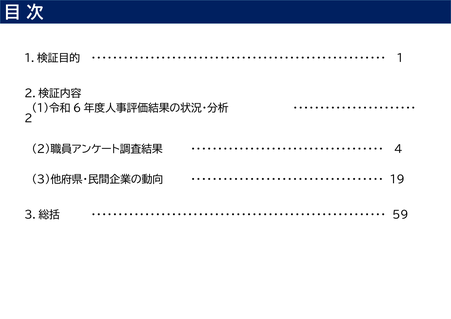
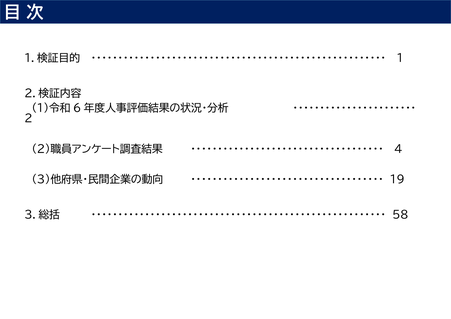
59: 59 -> 58 (400, 215)
